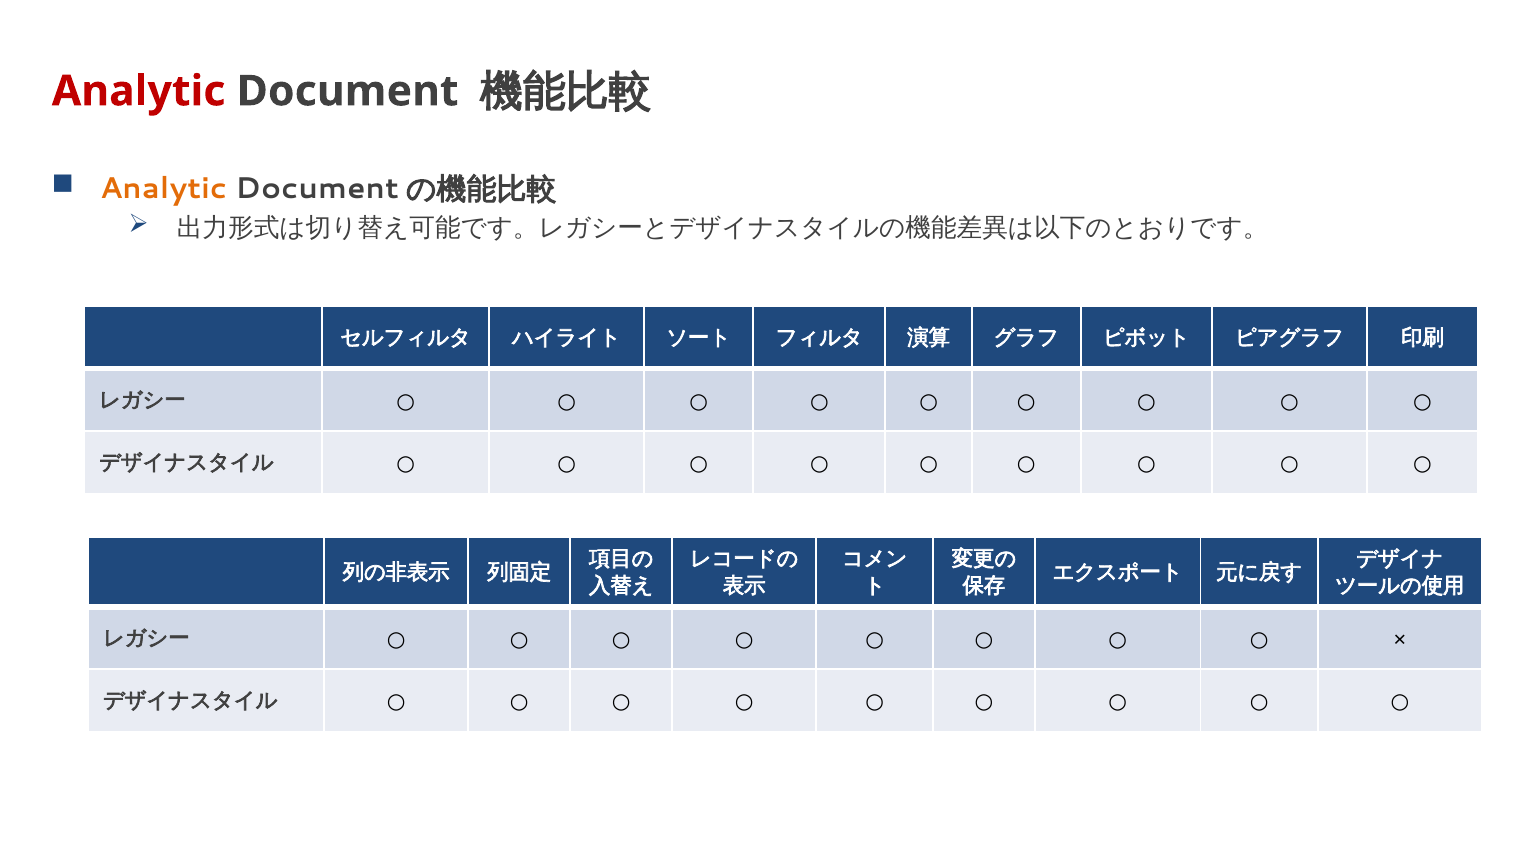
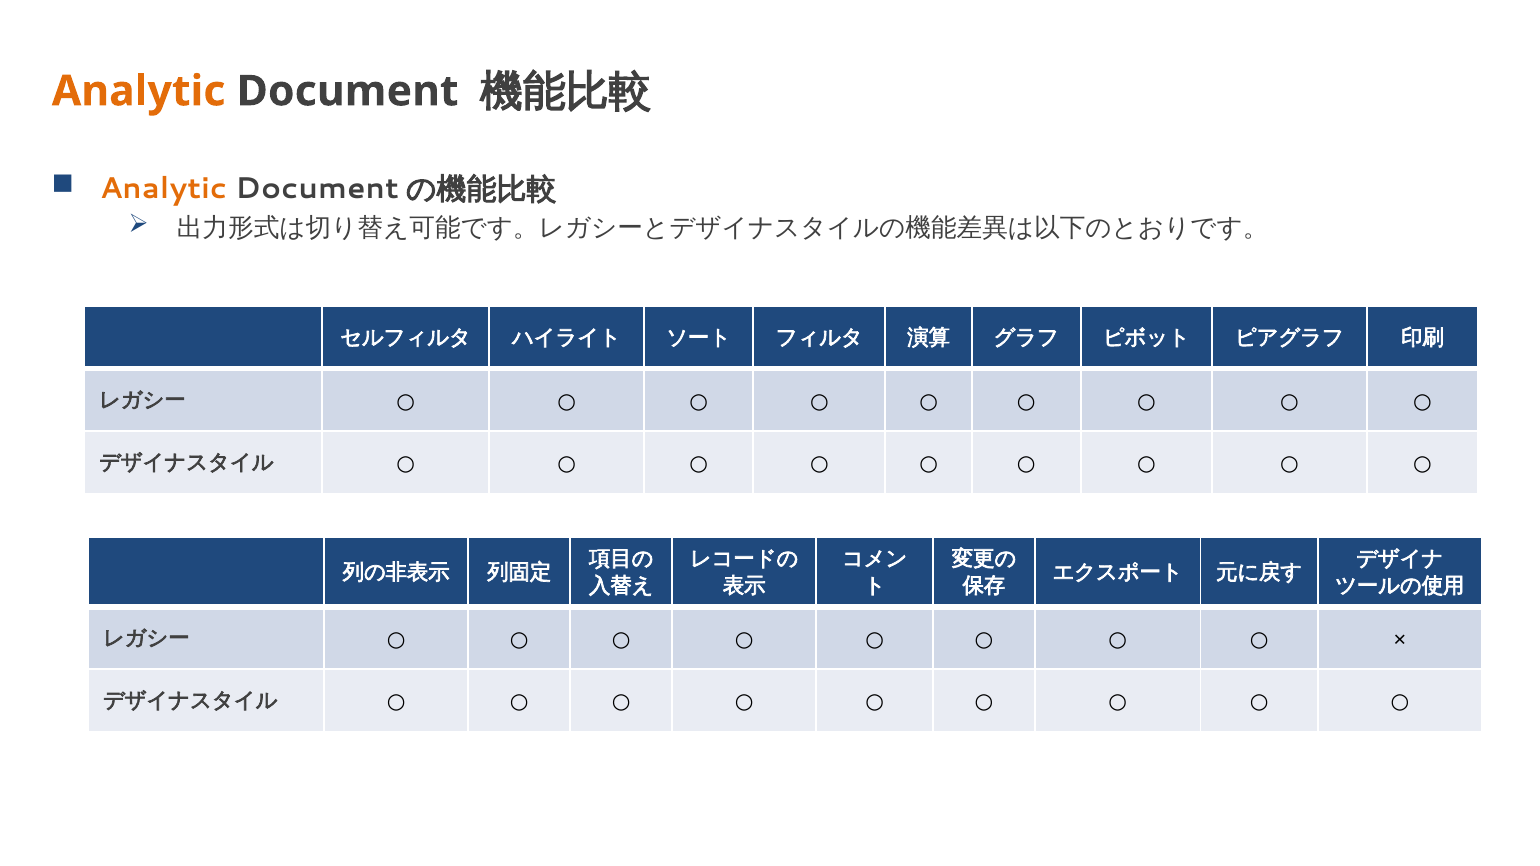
Analytic colour: red -> orange (139, 91)
